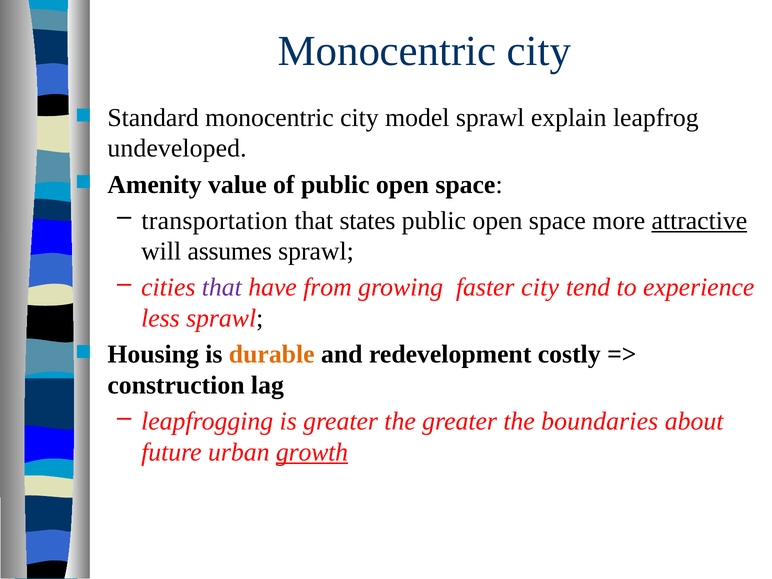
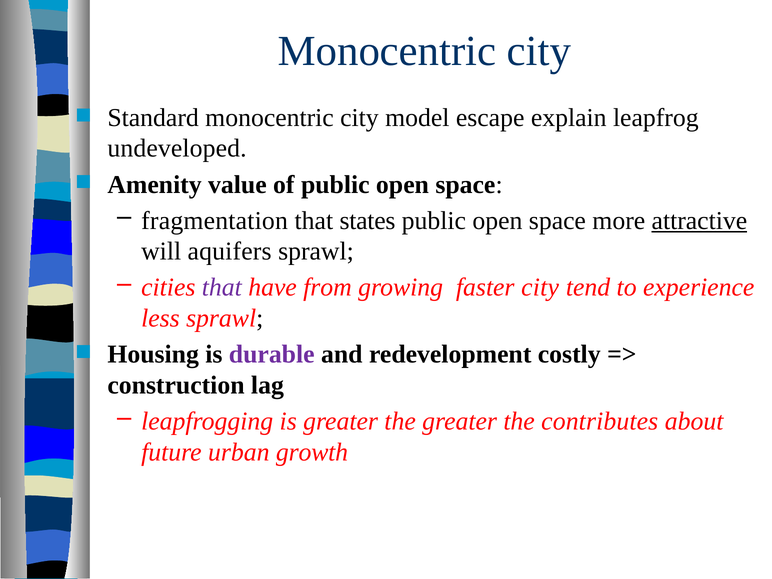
model sprawl: sprawl -> escape (490, 118)
transportation: transportation -> fragmentation (215, 221)
assumes: assumes -> aquifers (230, 251)
durable colour: orange -> purple (272, 354)
boundaries: boundaries -> contributes (600, 421)
growth underline: present -> none (312, 452)
